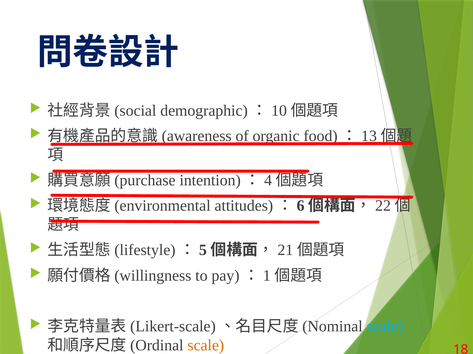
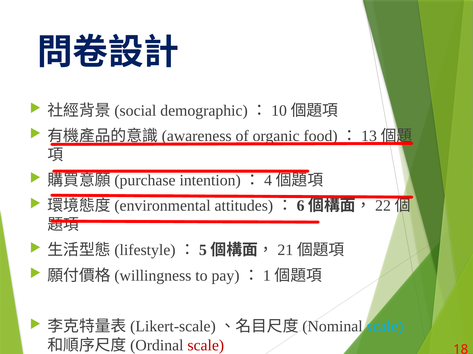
scale colour: orange -> red (206, 346)
